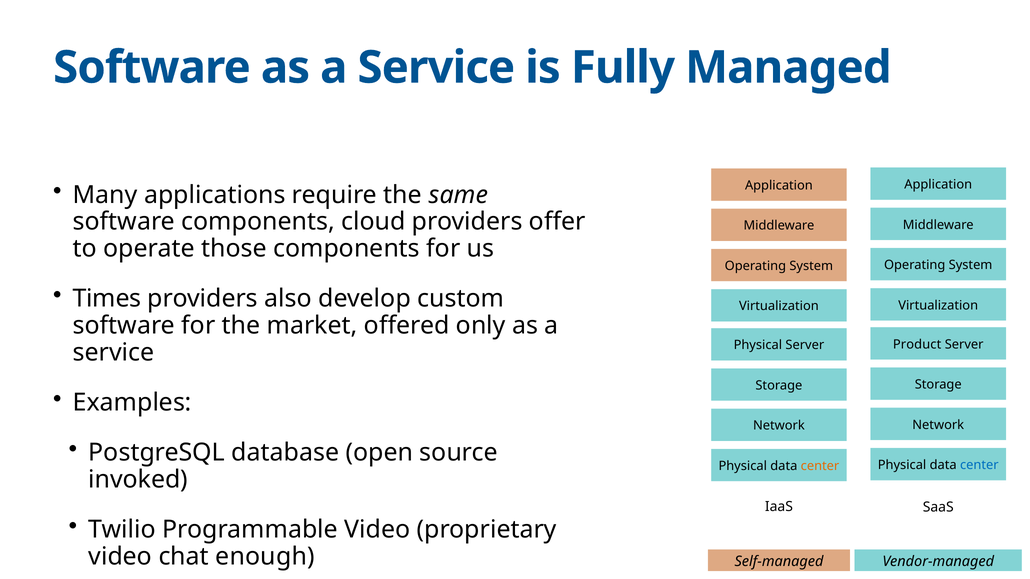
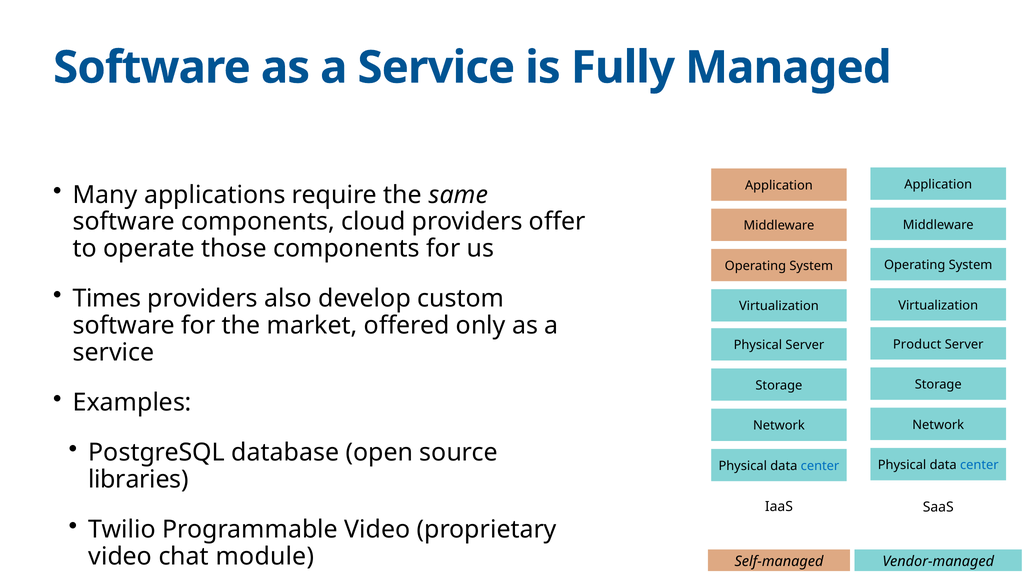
center colour: orange -> blue (820, 466)
invoked: invoked -> libraries (138, 480)
enough: enough -> module (265, 557)
